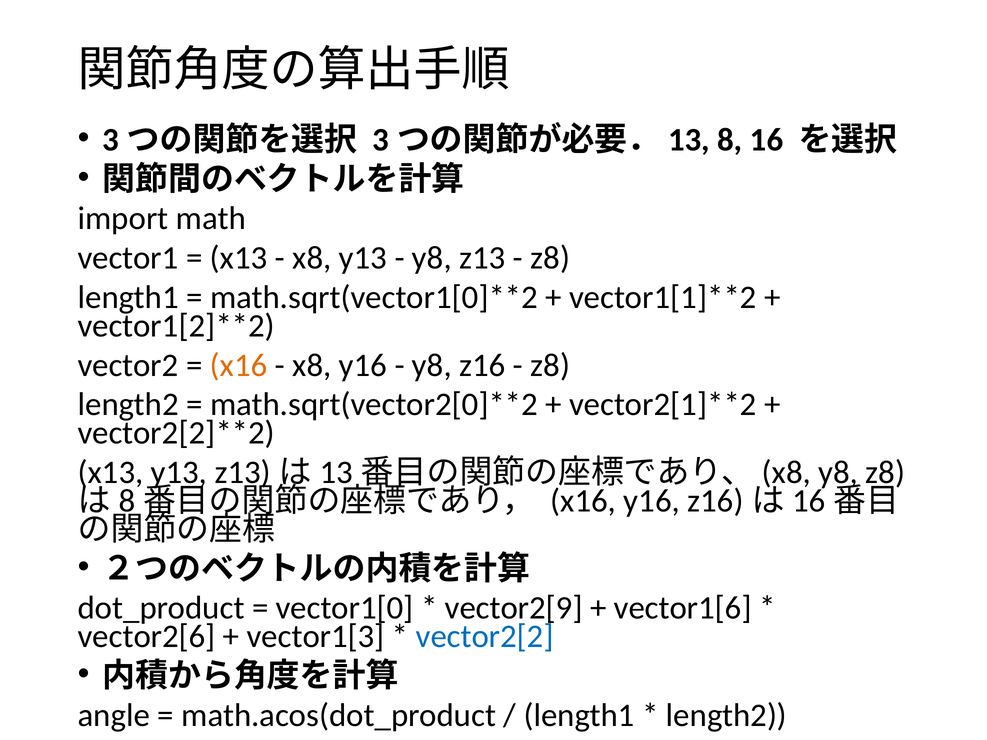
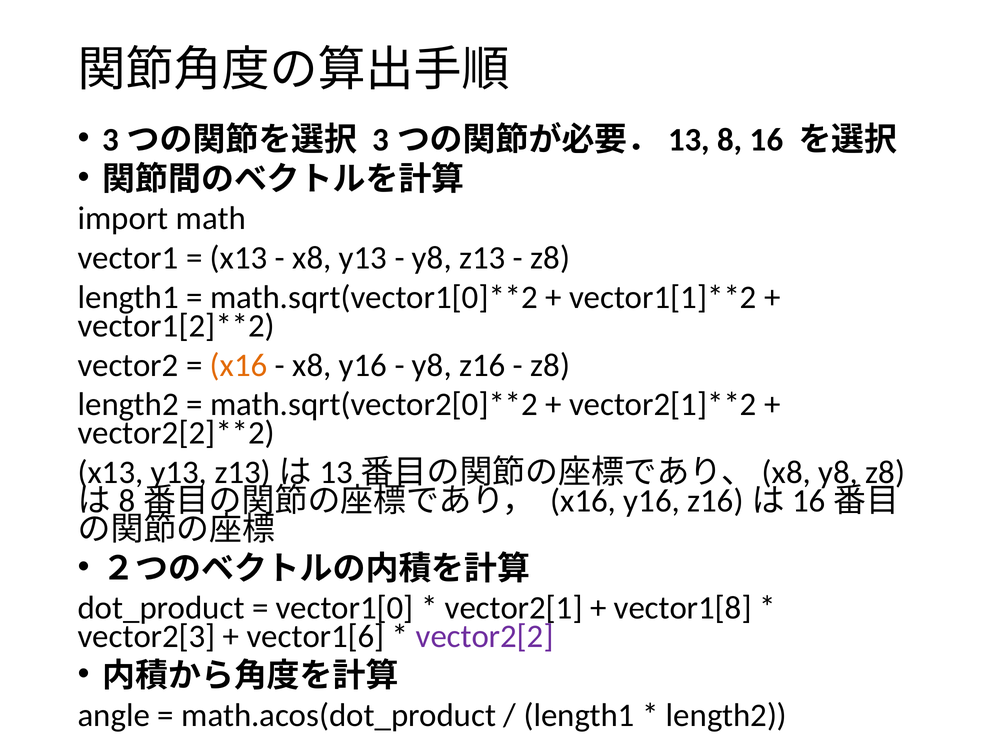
vector2[9: vector2[9 -> vector2[1 (514, 608)
vector1[6: vector1[6 -> vector1[8 (683, 608)
vector2[6: vector2[6 -> vector2[3 (147, 637)
vector1[3: vector1[3 -> vector1[6 (316, 637)
vector2[2 colour: blue -> purple (485, 637)
